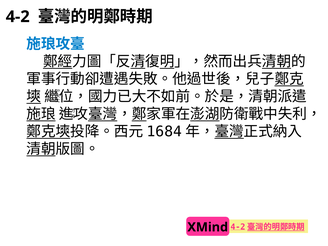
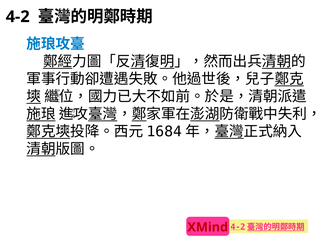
XMind colour: black -> red (208, 227)
